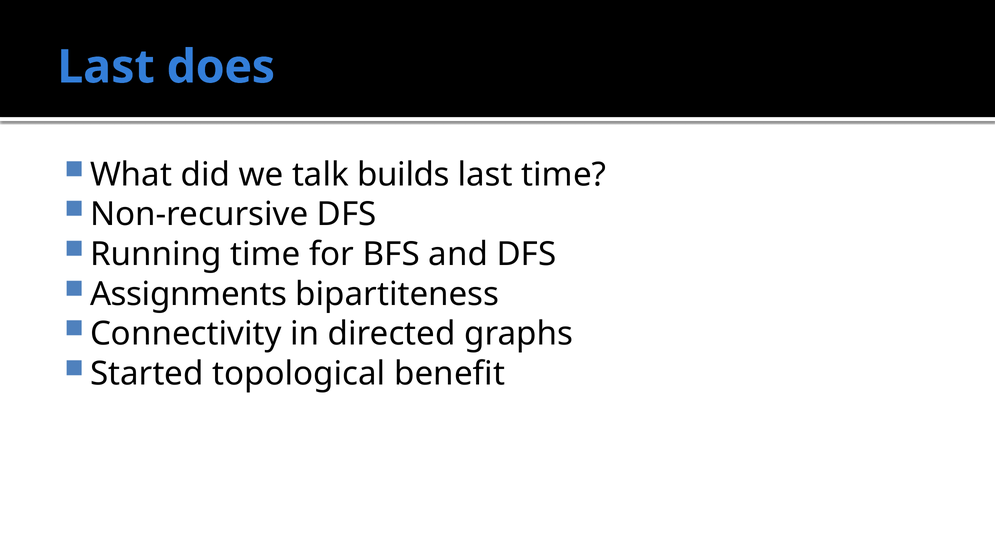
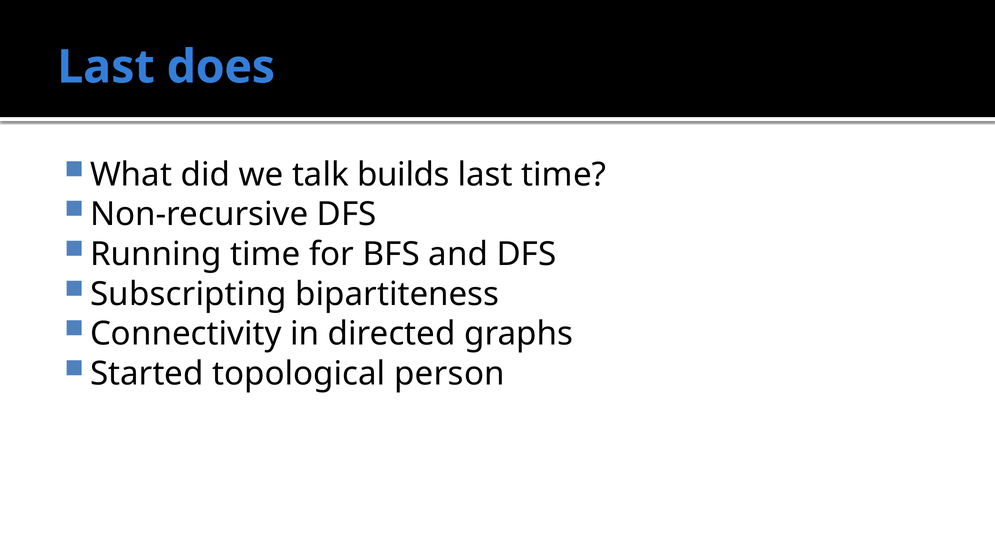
Assignments: Assignments -> Subscripting (188, 294)
benefit: benefit -> person (450, 374)
